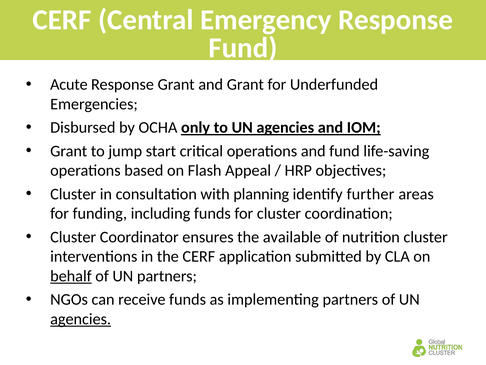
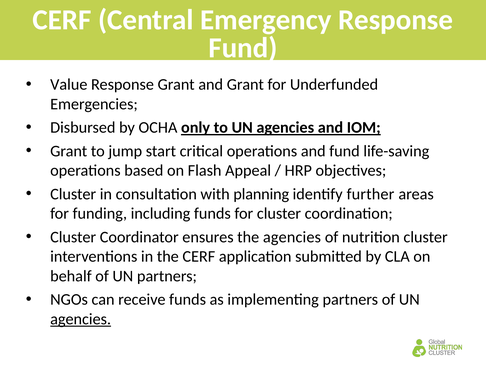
Acute: Acute -> Value (69, 85)
the available: available -> agencies (292, 237)
behalf underline: present -> none (71, 276)
